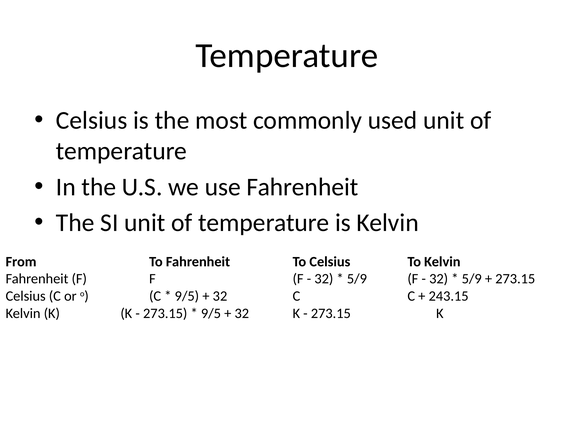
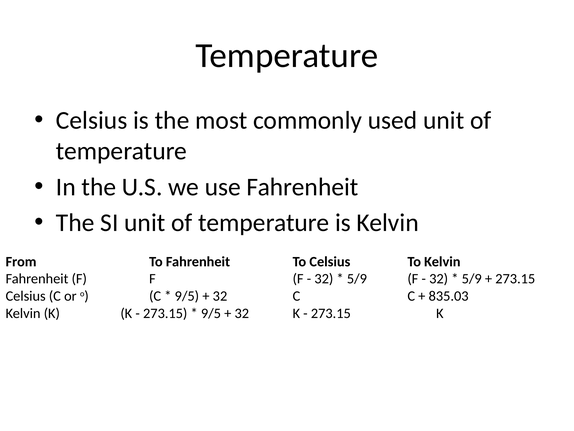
243.15: 243.15 -> 835.03 (449, 296)
